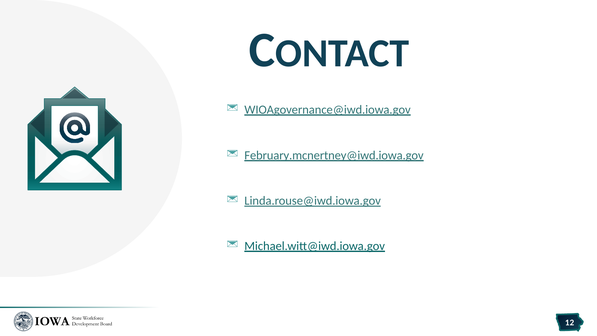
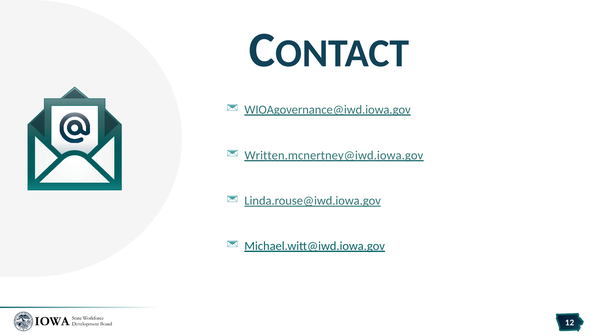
February.mcnertney@iwd.iowa.gov: February.mcnertney@iwd.iowa.gov -> Written.mcnertney@iwd.iowa.gov (334, 155)
